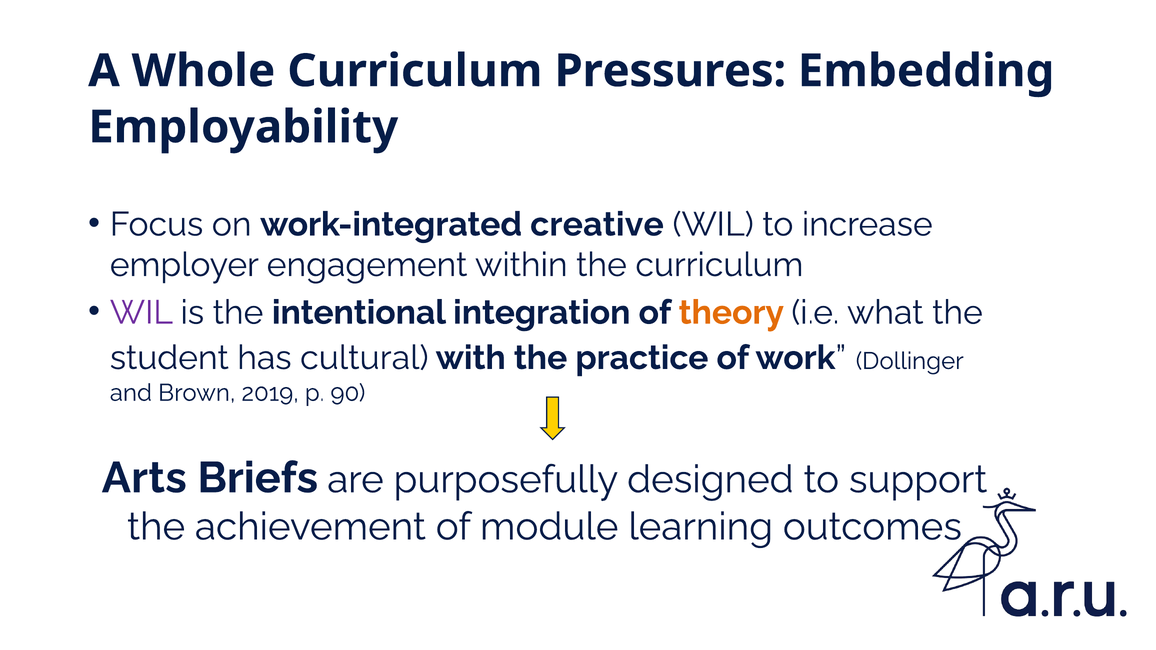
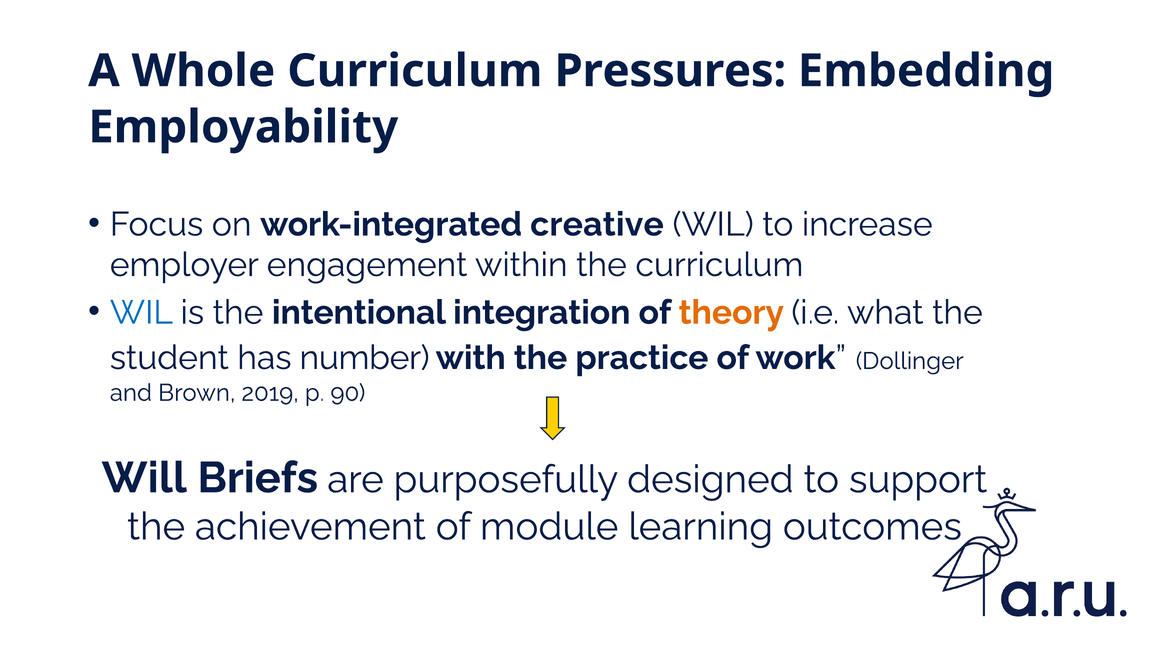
WIL colour: purple -> blue (141, 313)
cultural: cultural -> number (365, 358)
Arts: Arts -> Will (144, 478)
